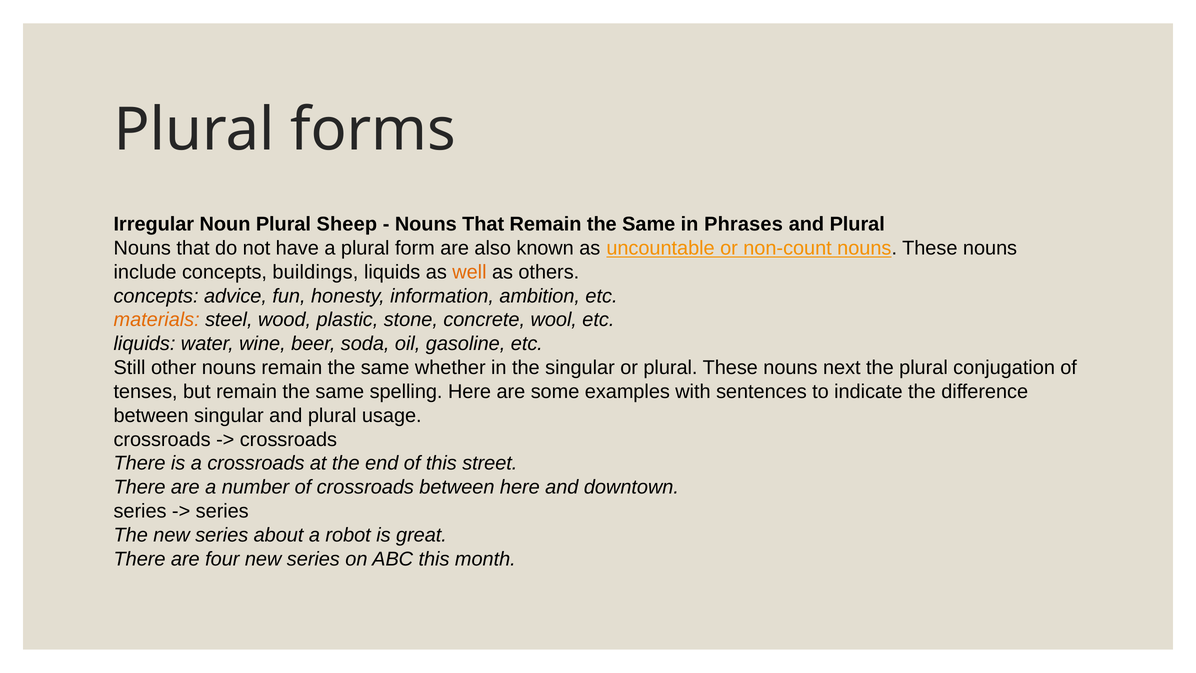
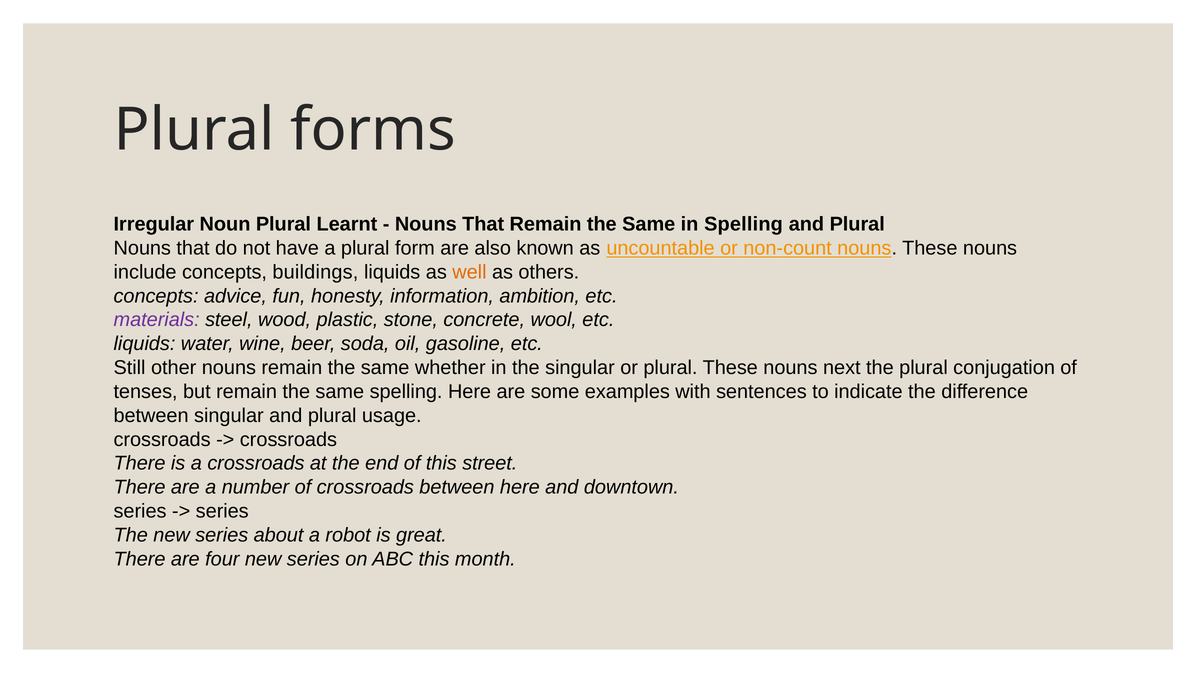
Sheep: Sheep -> Learnt (347, 224)
in Phrases: Phrases -> Spelling (744, 224)
materials colour: orange -> purple (157, 320)
